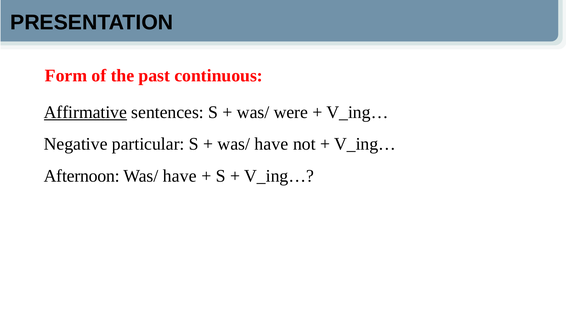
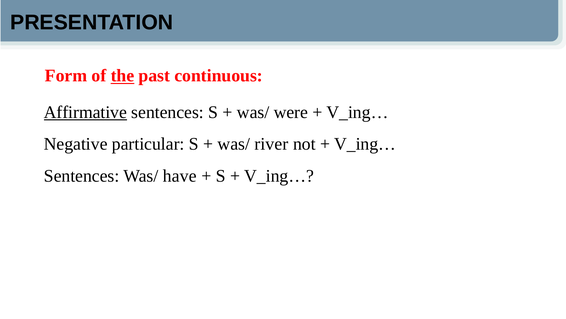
the underline: none -> present (122, 76)
have: have -> river (271, 144)
Afternoon: Afternoon -> Sentences (82, 176)
